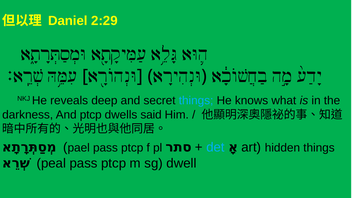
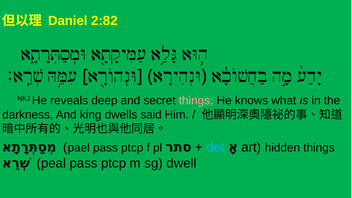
2:29: 2:29 -> 2:82 (104, 21)
things colour: light blue -> pink (196, 101)
And ptcp: ptcp -> king (91, 115)
